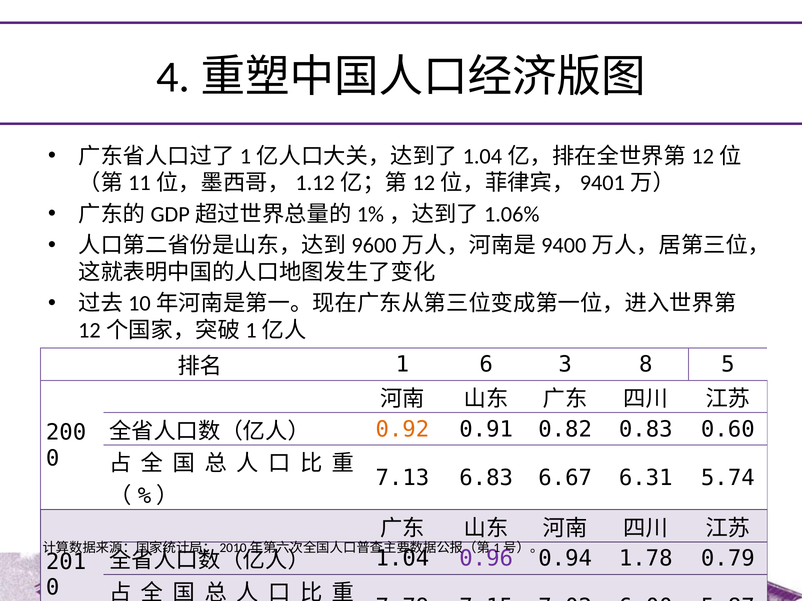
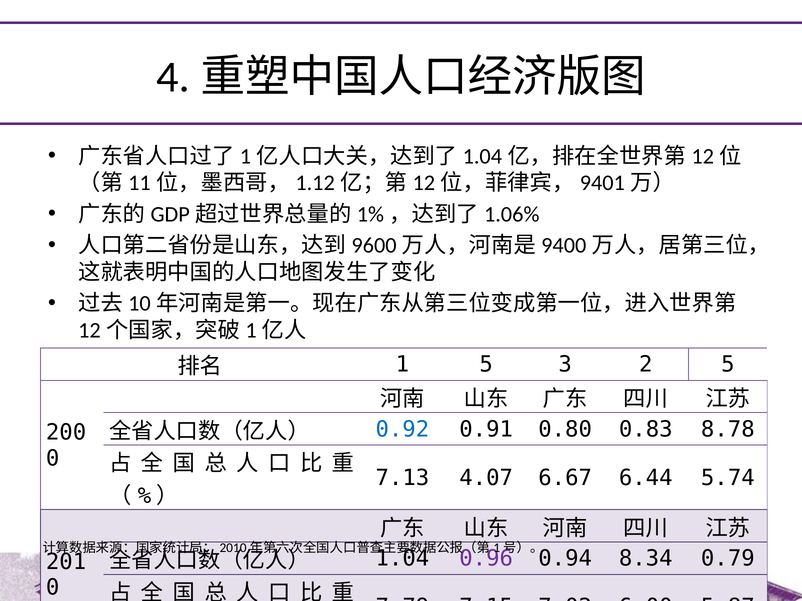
1 6: 6 -> 5 (486, 365)
8: 8 -> 2 (646, 365)
0.92 colour: orange -> blue (402, 430)
0.82: 0.82 -> 0.80 (565, 430)
0.60: 0.60 -> 8.78 (728, 430)
6.83: 6.83 -> 4.07 (486, 478)
6.31: 6.31 -> 6.44 (646, 478)
1.78: 1.78 -> 8.34 (646, 559)
